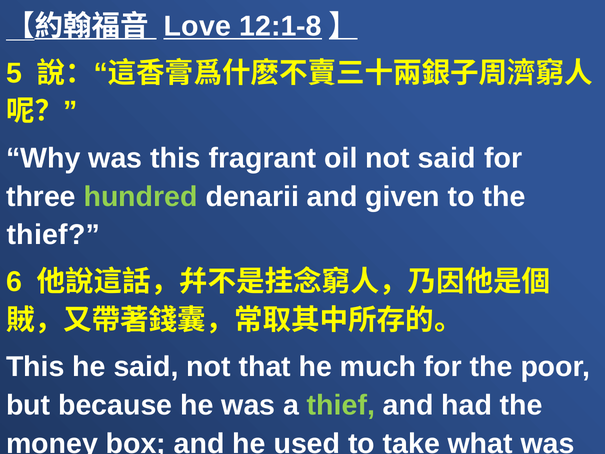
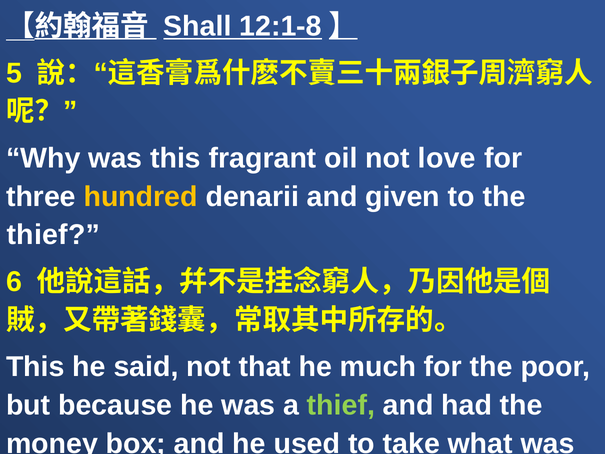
Love: Love -> Shall (197, 26)
not said: said -> love (447, 158)
hundred colour: light green -> yellow (141, 197)
